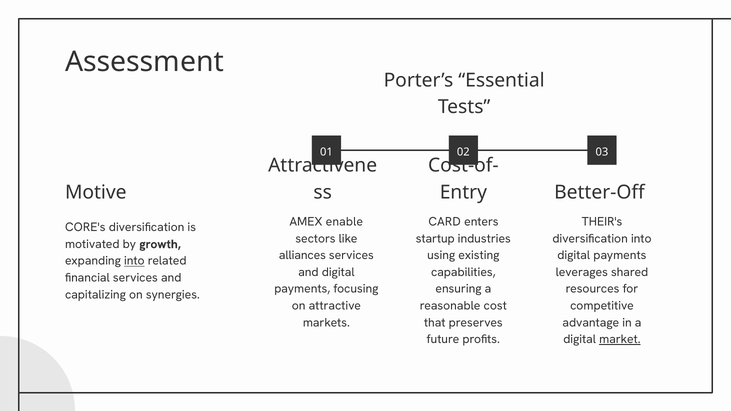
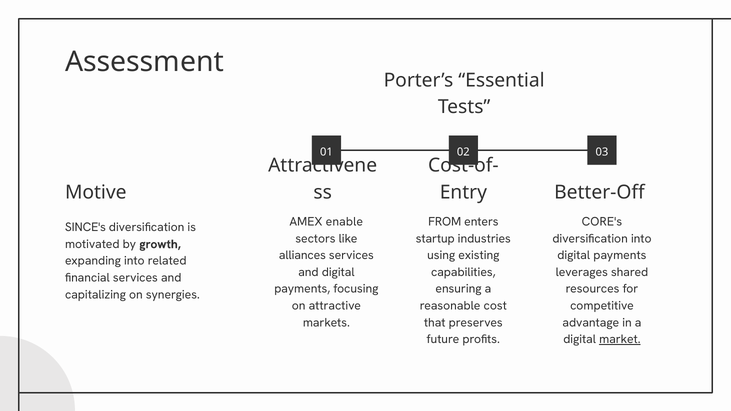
CARD: CARD -> FROM (445, 222)
THEIR's: THEIR's -> CORE's (602, 222)
CORE's: CORE's -> SINCE's (85, 227)
into underline: present -> none (134, 261)
